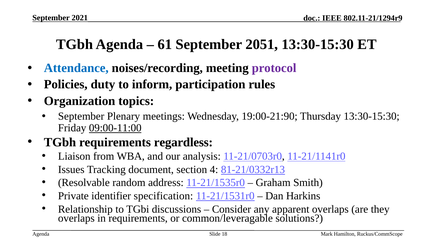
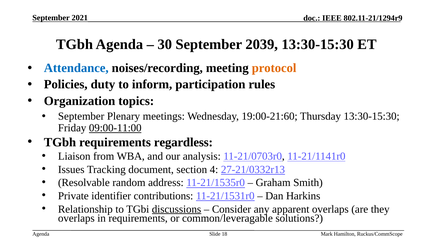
61: 61 -> 30 (165, 44)
2051: 2051 -> 2039 (262, 44)
protocol colour: purple -> orange (274, 68)
19:00-21:90: 19:00-21:90 -> 19:00-21:60 (270, 116)
81-21/0332r13: 81-21/0332r13 -> 27-21/0332r13 (253, 169)
specification: specification -> contributions (163, 196)
discussions underline: none -> present (177, 209)
